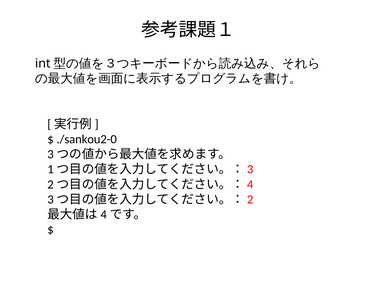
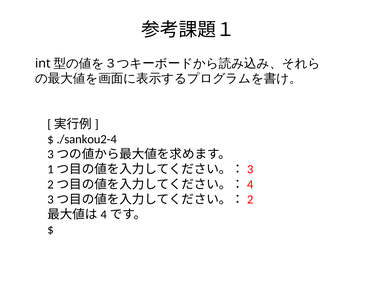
./sankou2-0: ./sankou2-0 -> ./sankou2-4 (87, 139)
